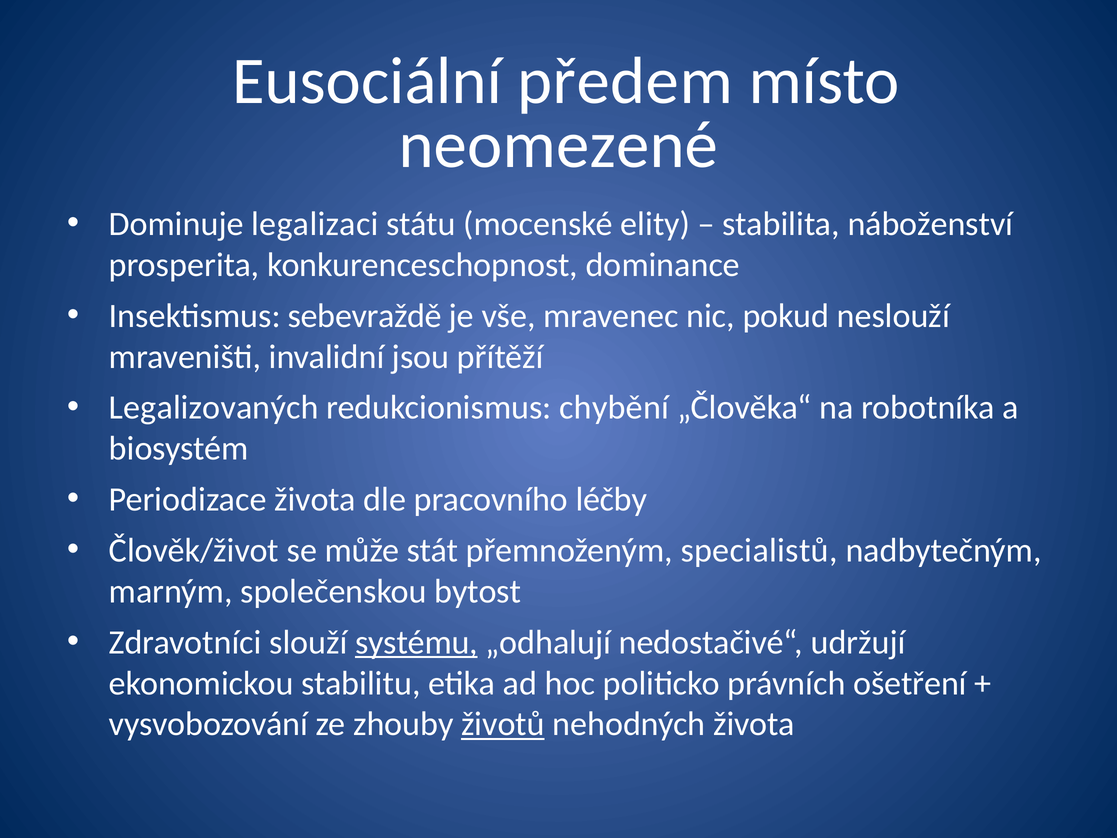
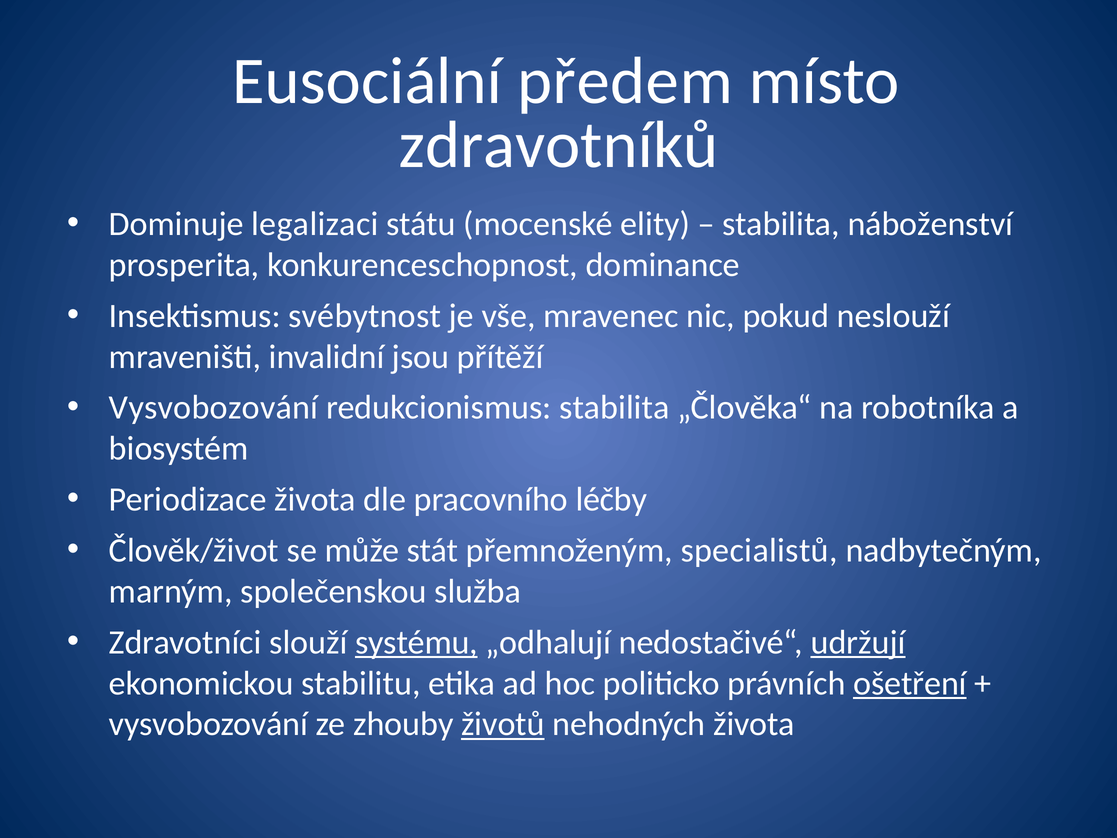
neomezené: neomezené -> zdravotníků (559, 145)
sebevraždě: sebevraždě -> svébytnost (365, 316)
Legalizovaných: Legalizovaných -> Vysvobozování (214, 408)
redukcionismus chybění: chybění -> stabilita (614, 408)
bytost: bytost -> služba (478, 591)
udržují underline: none -> present (858, 642)
ošetření underline: none -> present (910, 683)
